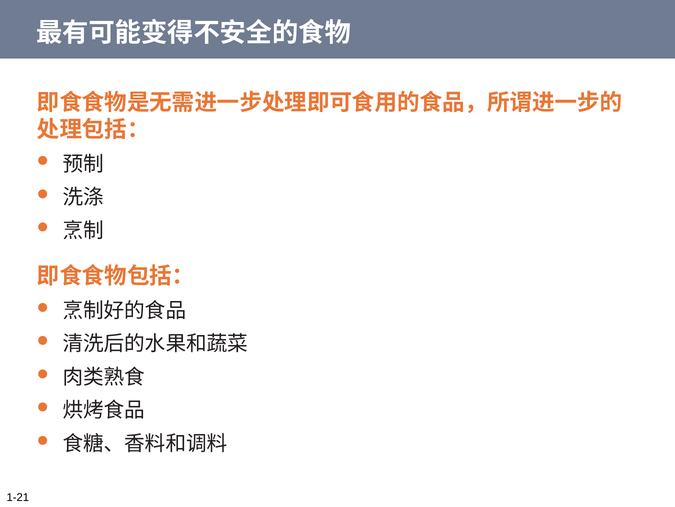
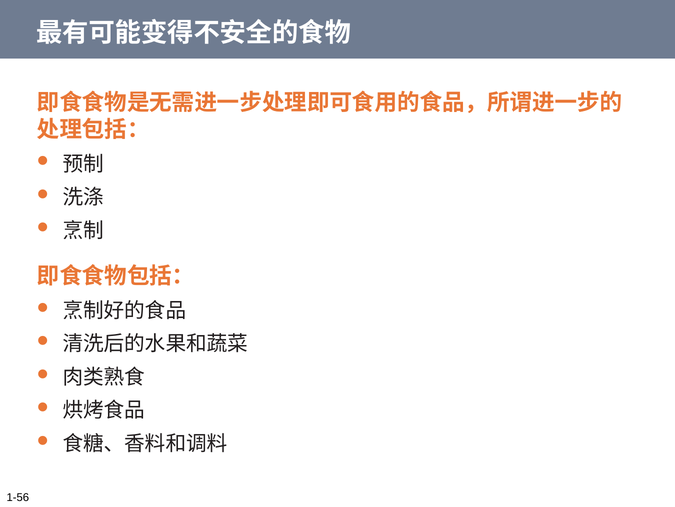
1-21: 1-21 -> 1-56 (18, 497)
